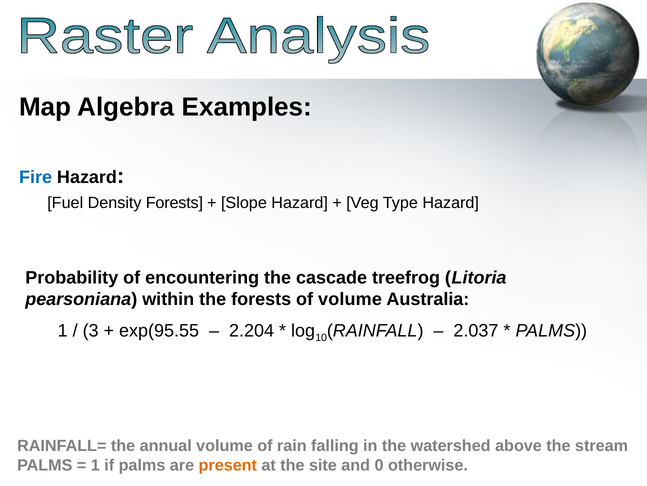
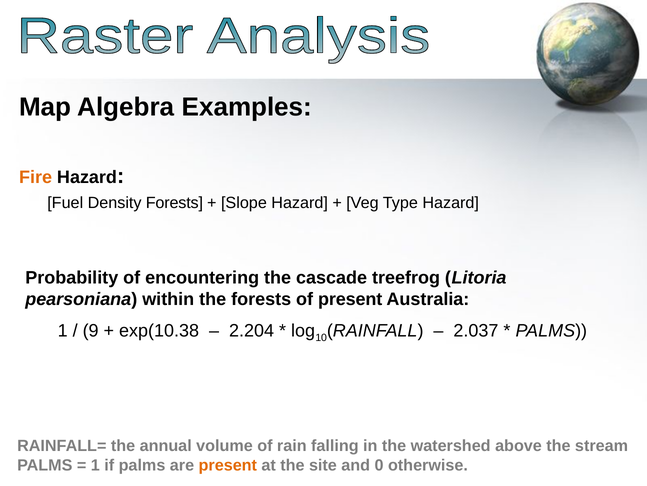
Fire colour: blue -> orange (36, 177)
of volume: volume -> present (350, 299)
3: 3 -> 9 (91, 330)
exp(95.55: exp(95.55 -> exp(10.38 (159, 330)
